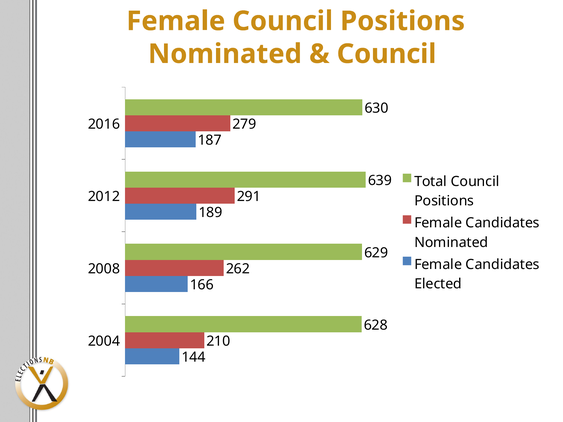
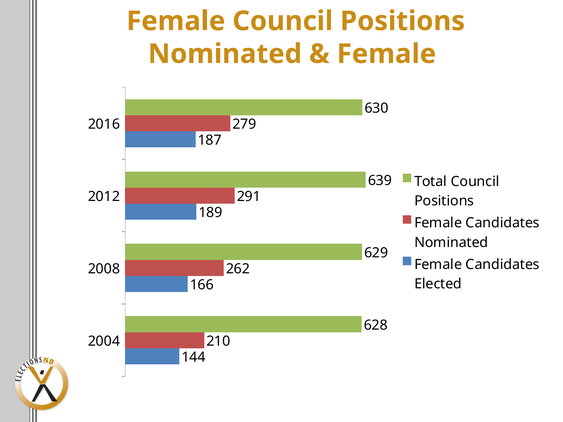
Council: Council -> Female (386, 54)
